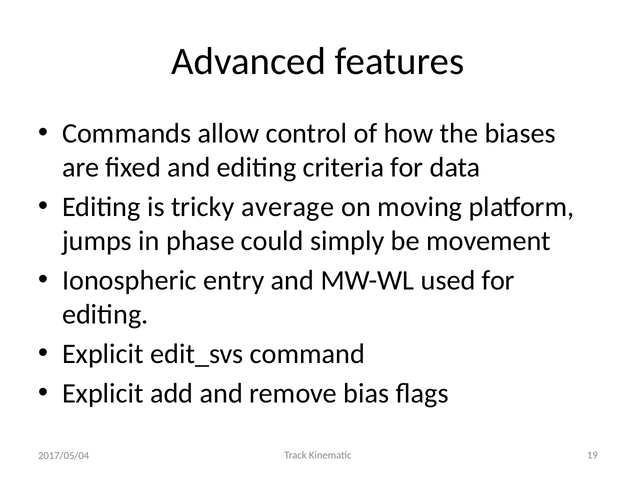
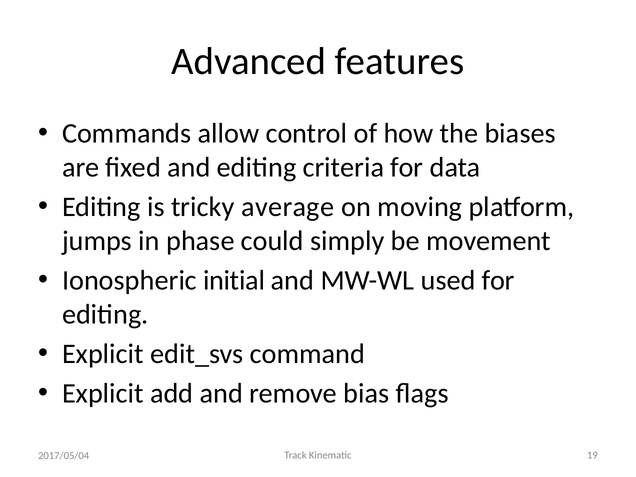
entry: entry -> initial (234, 280)
